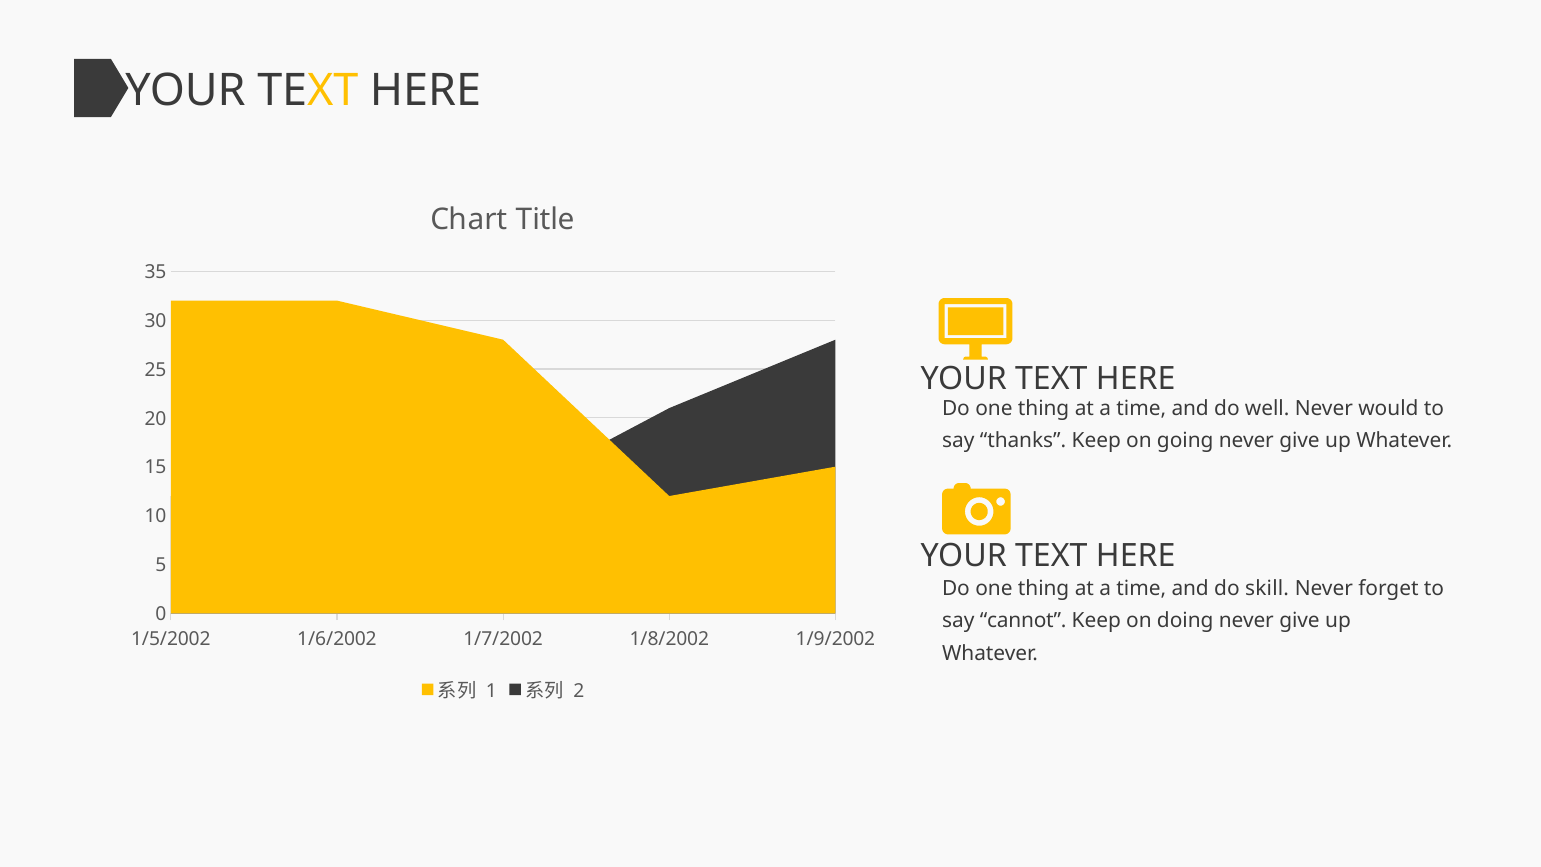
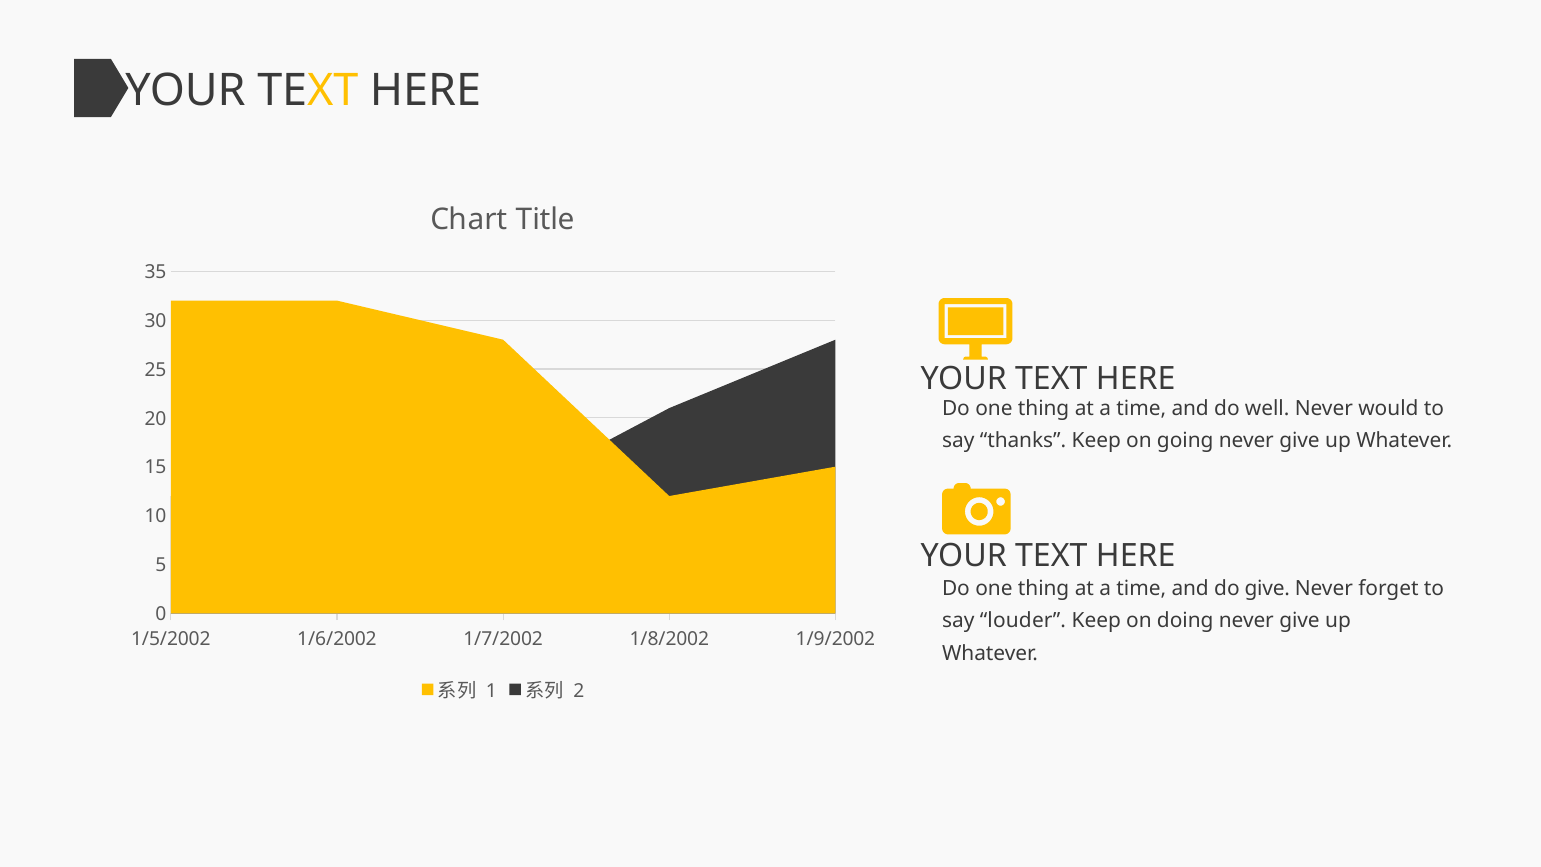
do skill: skill -> give (1267, 588)
cannot: cannot -> louder (1023, 621)
